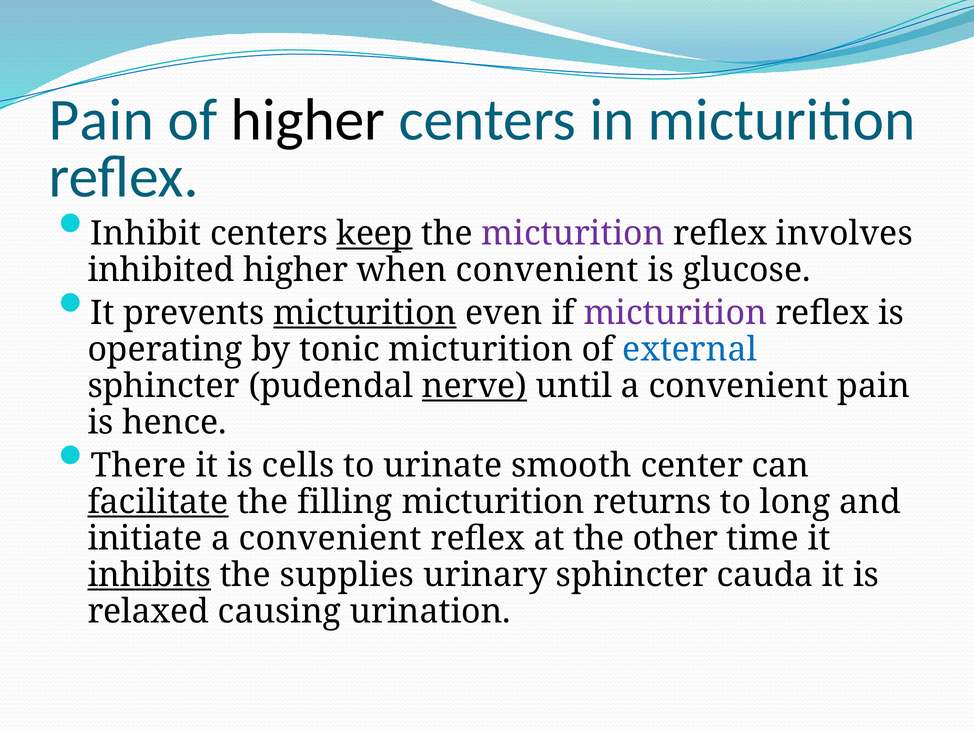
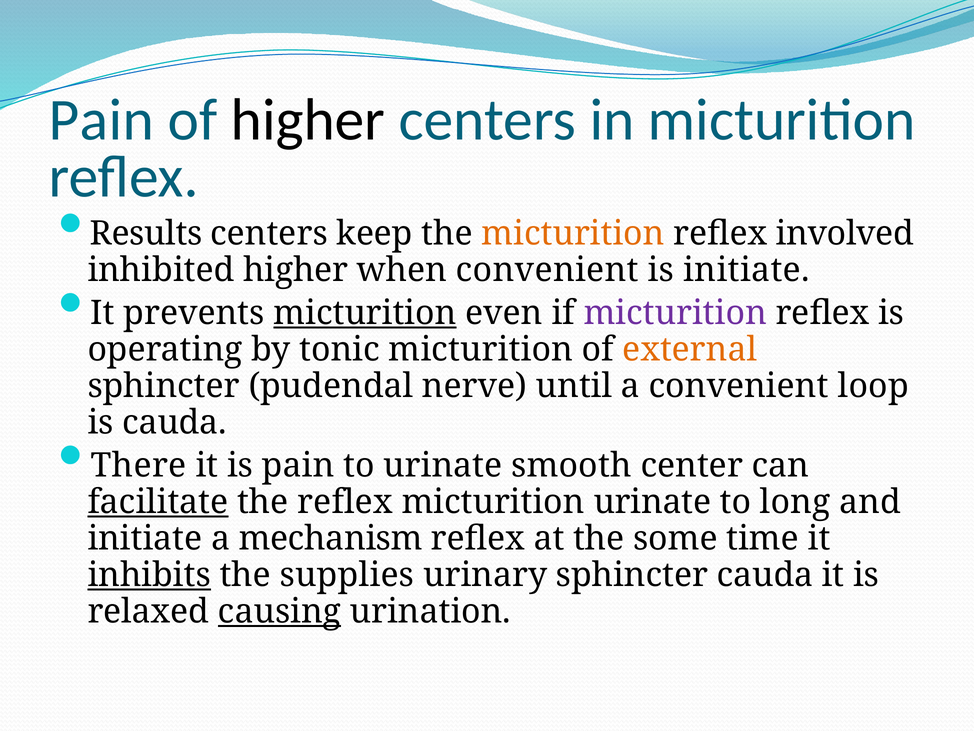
Inhibit: Inhibit -> Results (146, 234)
keep underline: present -> none (375, 234)
micturition colour: purple -> orange (573, 234)
involves: involves -> involved (845, 234)
is glucose: glucose -> initiate (747, 270)
external colour: blue -> orange (690, 349)
nerve underline: present -> none (475, 386)
convenient pain: pain -> loop (873, 386)
is hence: hence -> cauda (175, 422)
is cells: cells -> pain (298, 465)
the filling: filling -> reflex (345, 502)
micturition returns: returns -> urinate (652, 502)
initiate a convenient: convenient -> mechanism (331, 538)
other: other -> some (676, 538)
causing underline: none -> present (279, 611)
